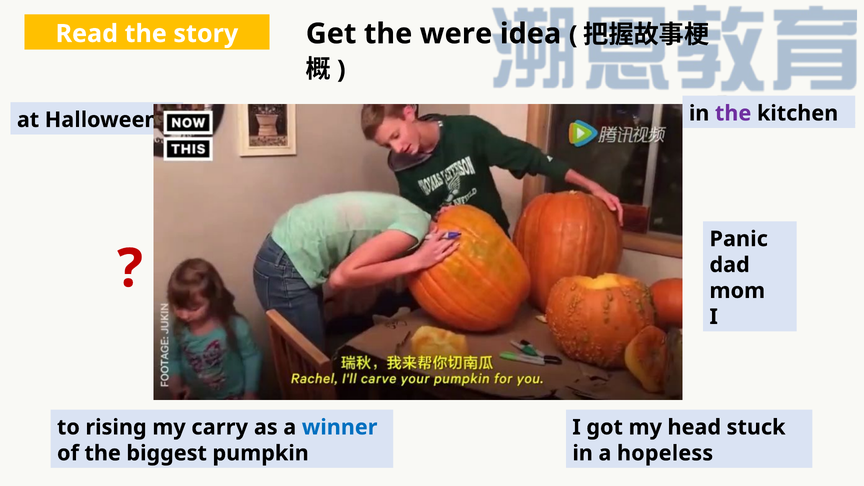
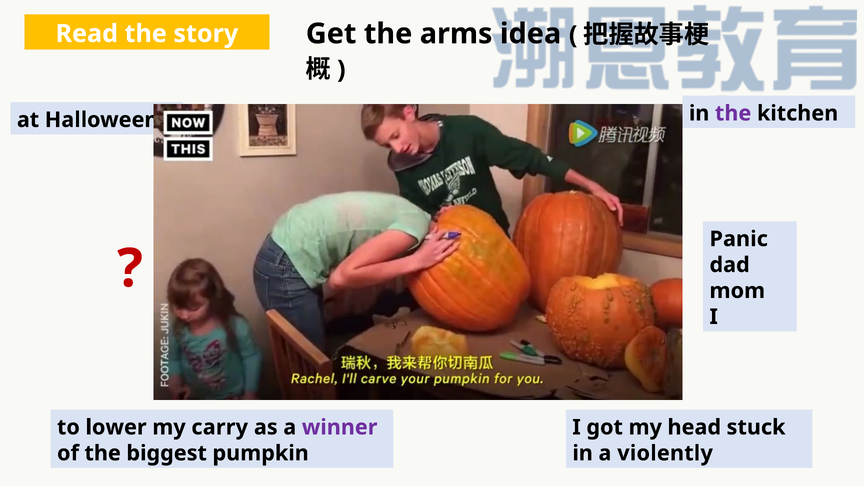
were: were -> arms (456, 34)
rising: rising -> lower (116, 427)
winner colour: blue -> purple (340, 427)
hopeless: hopeless -> violently (665, 453)
